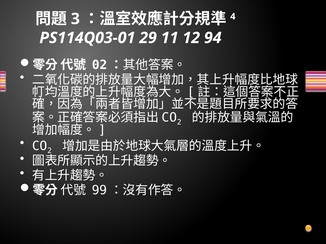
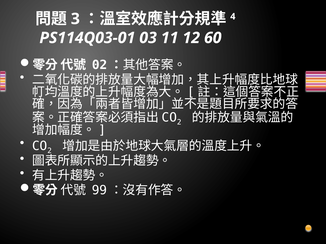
29: 29 -> 03 (148, 38)
94: 94 -> 60 (213, 38)
